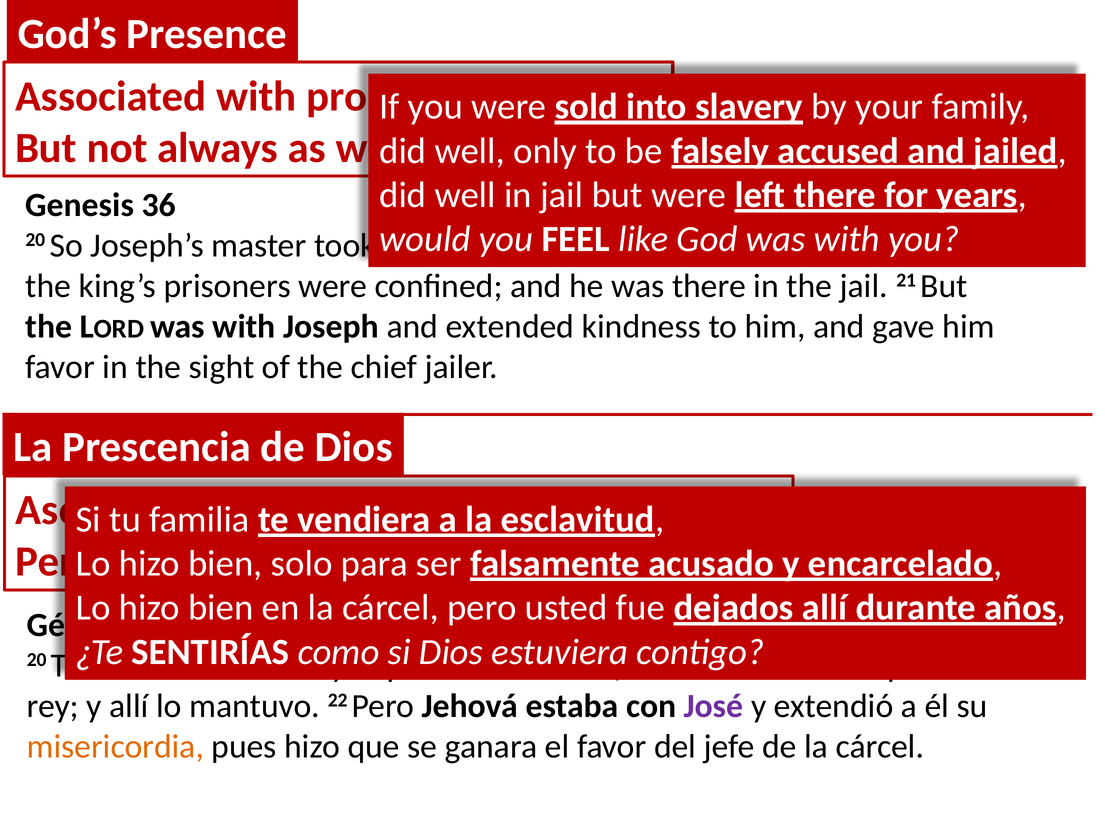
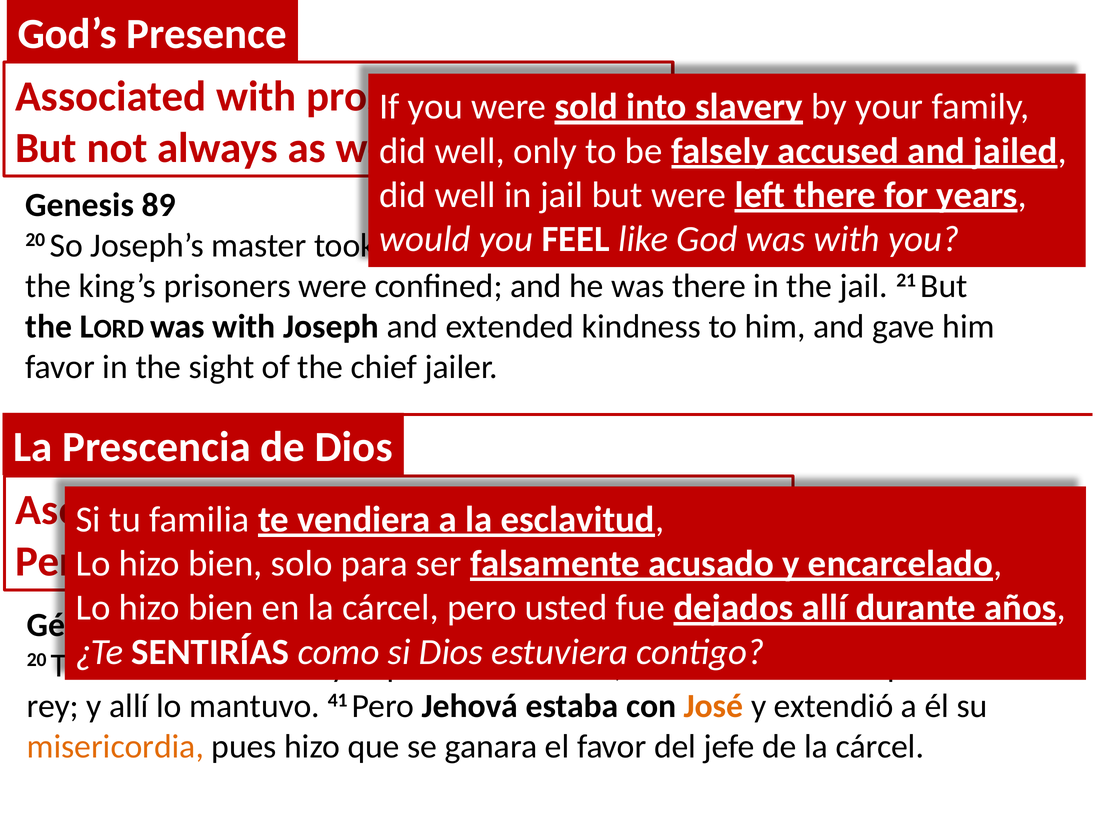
36: 36 -> 89 (159, 205)
22: 22 -> 41 (338, 700)
José colour: purple -> orange (714, 706)
